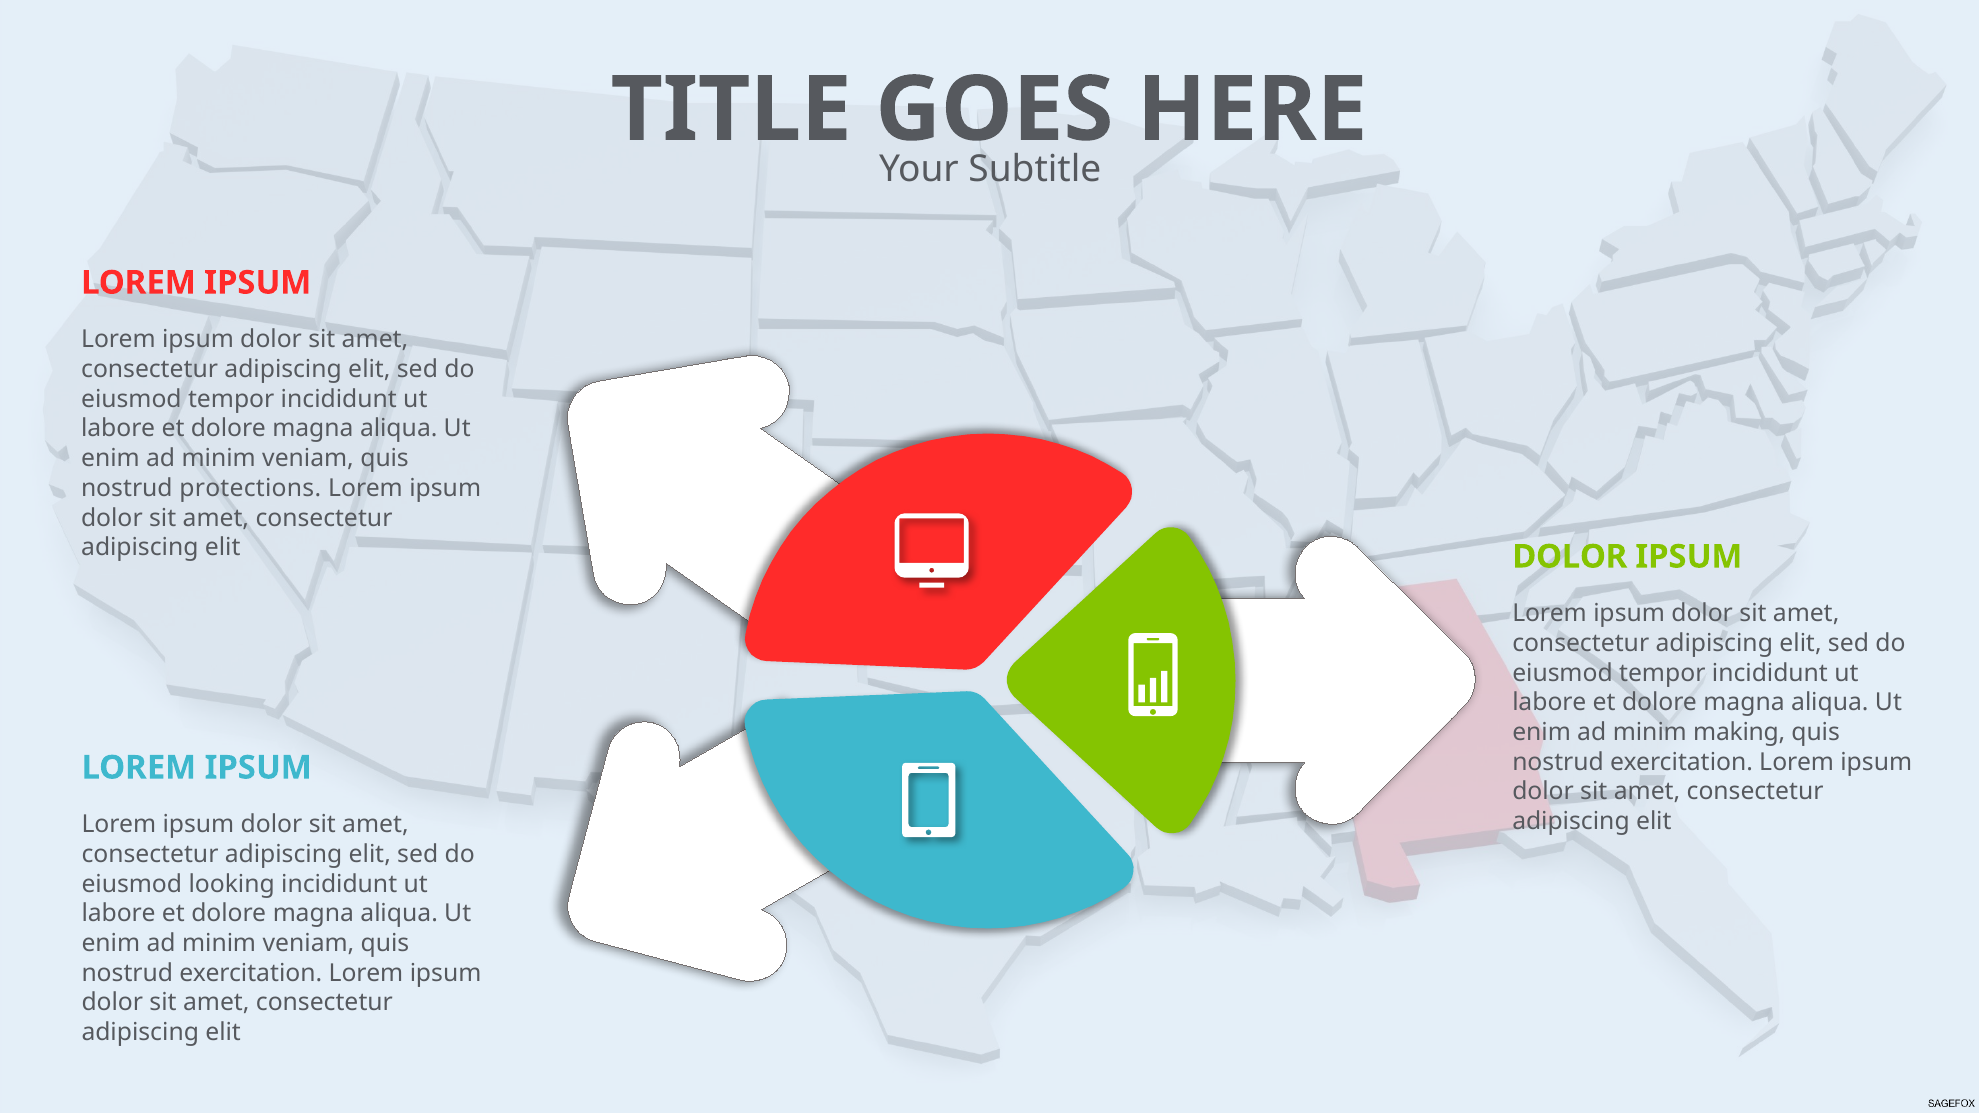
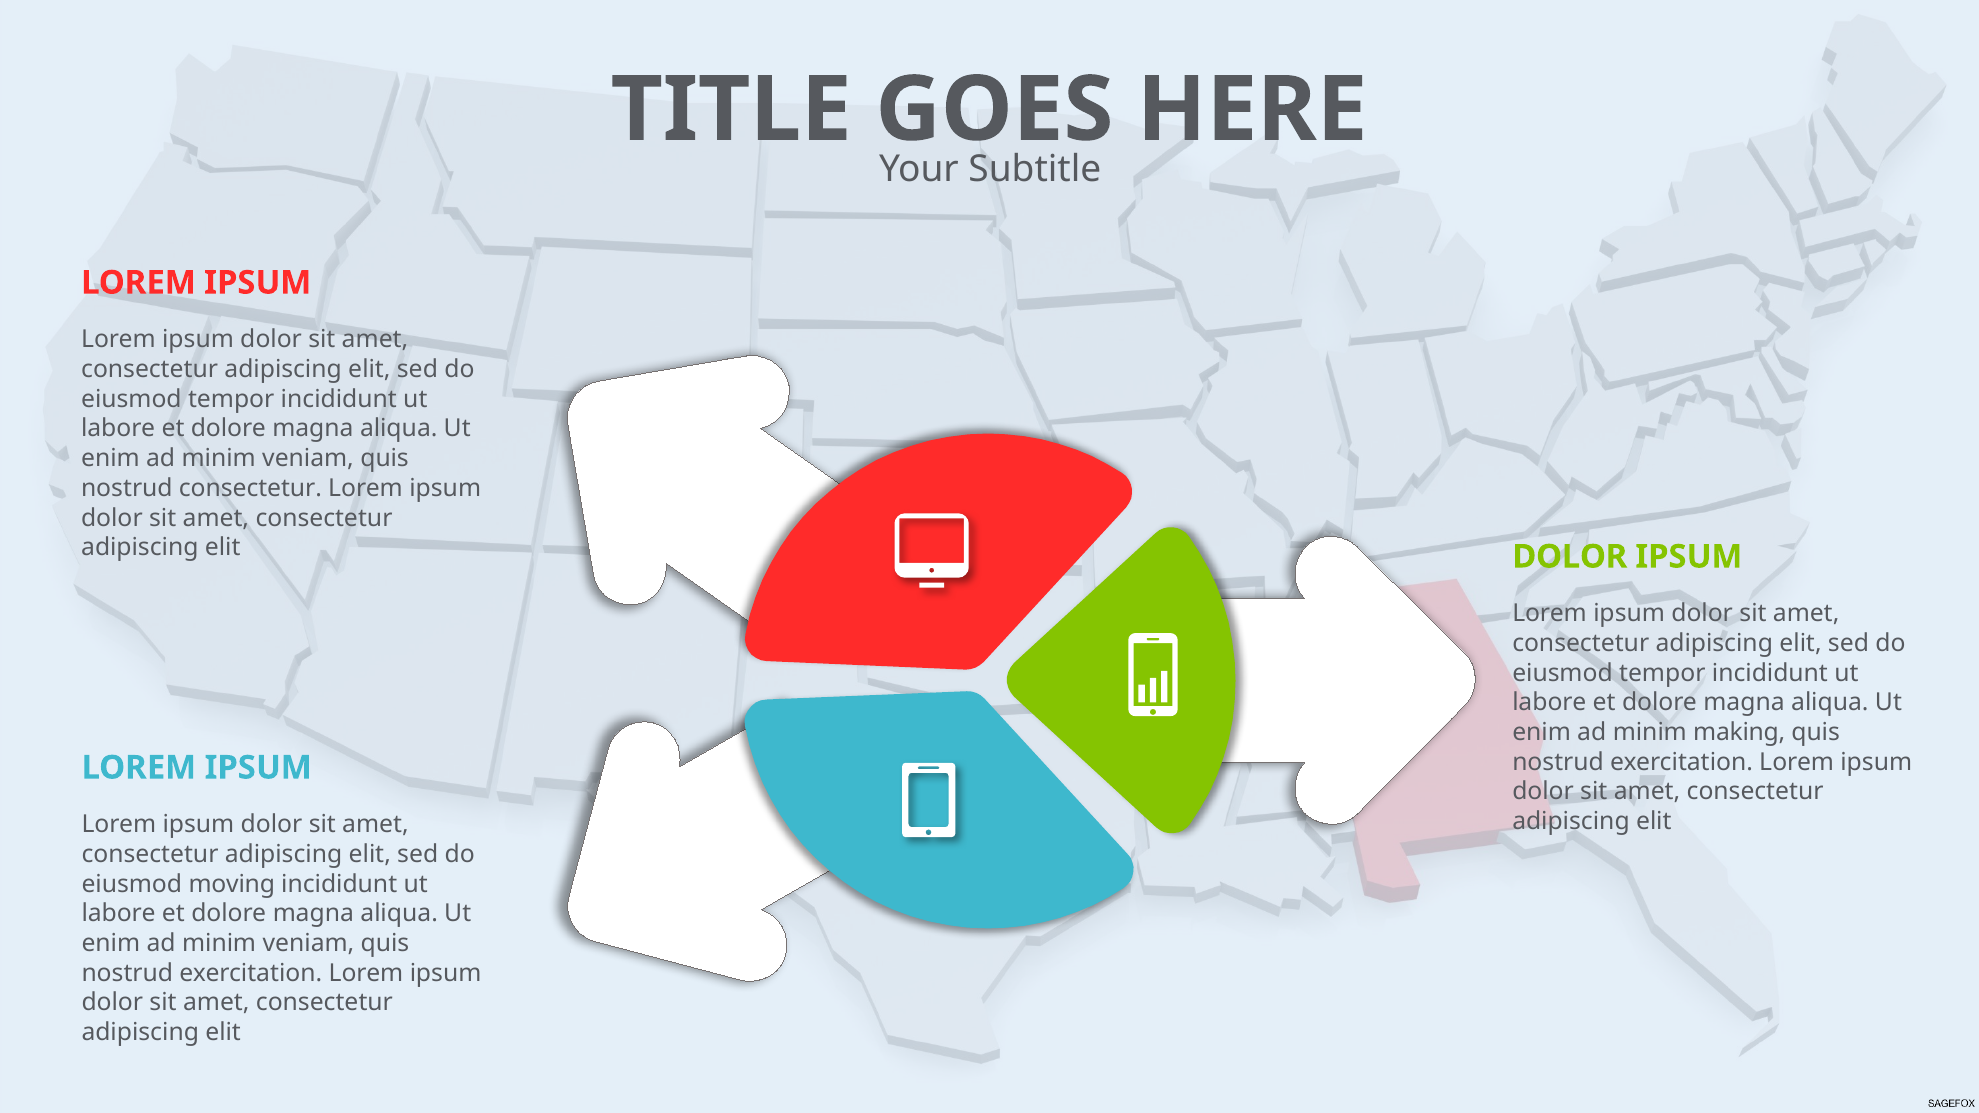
nostrud protections: protections -> consectetur (250, 488)
looking: looking -> moving (232, 884)
